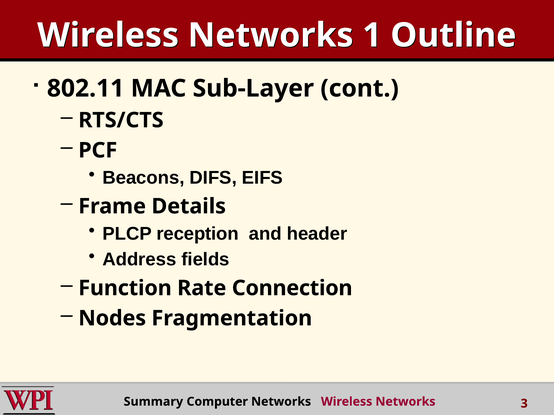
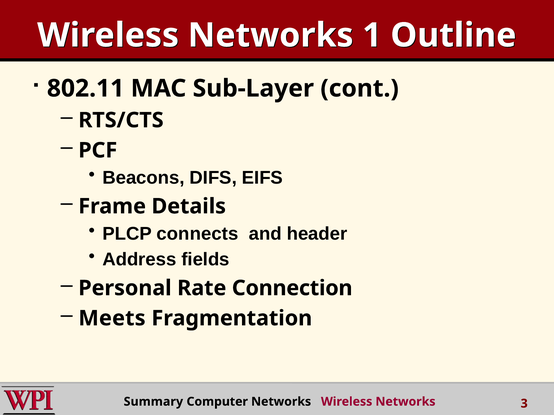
reception: reception -> connects (197, 234)
Function: Function -> Personal (125, 288)
Nodes: Nodes -> Meets (112, 319)
